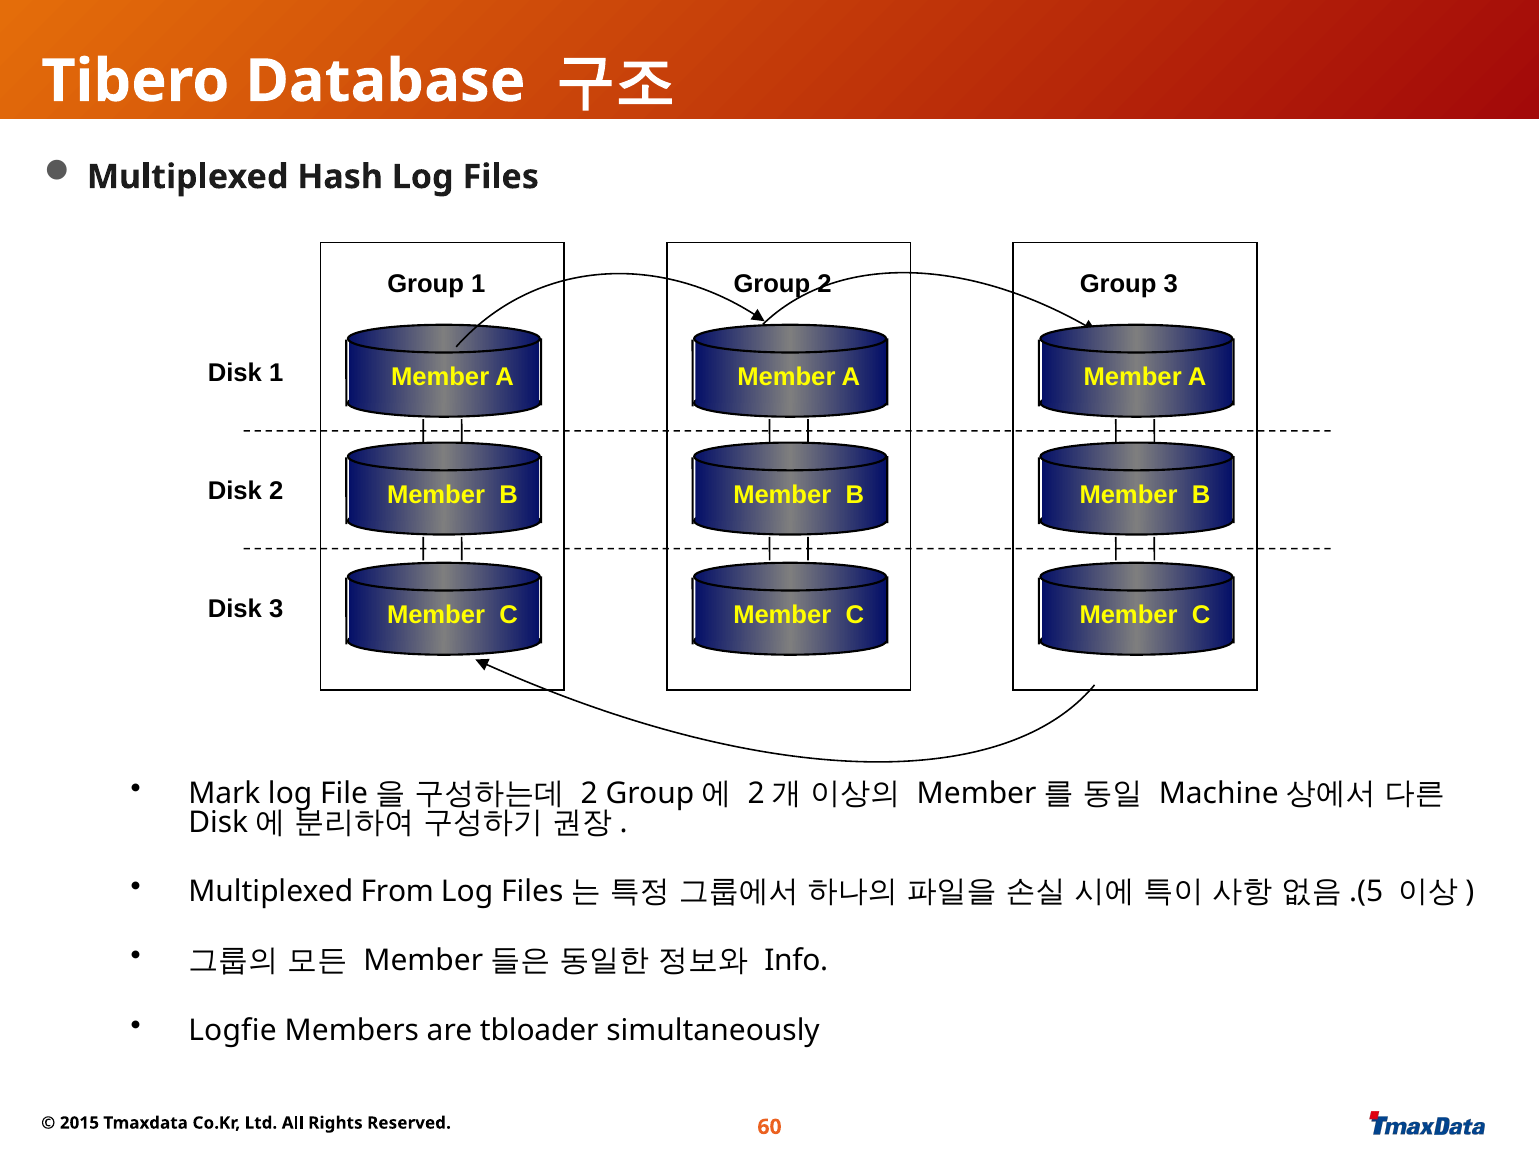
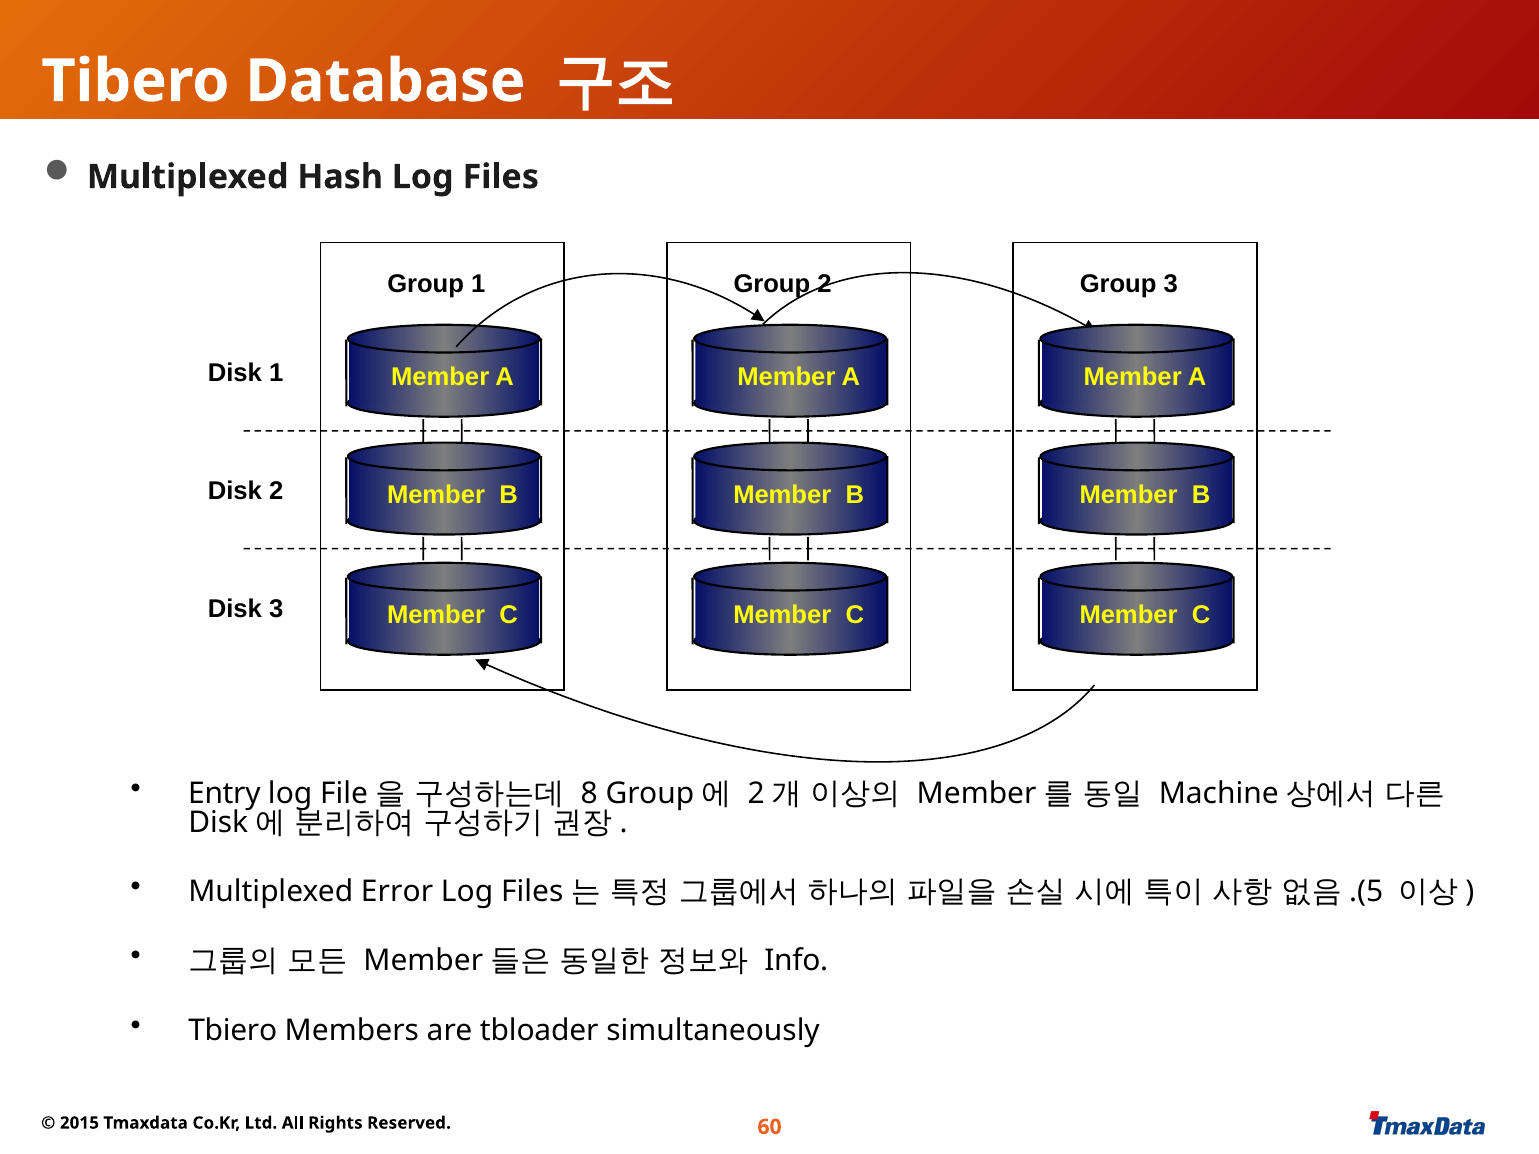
Mark: Mark -> Entry (224, 794)
2: 2 -> 8 (589, 794)
From: From -> Error (397, 892)
Logfie: Logfie -> Tbiero (233, 1031)
